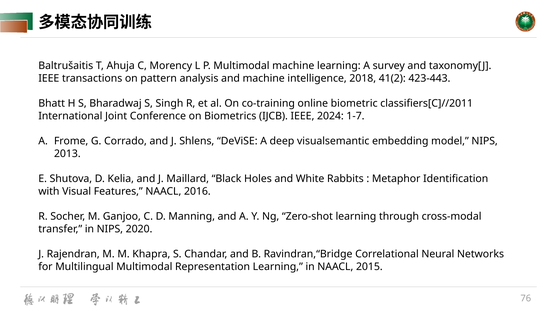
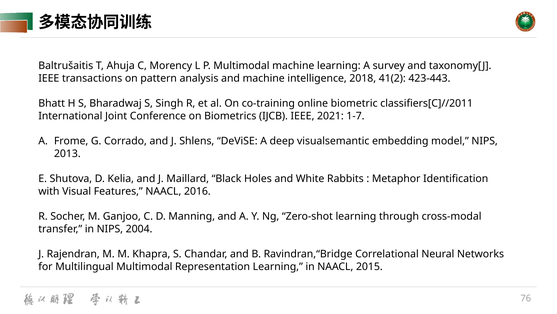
2024: 2024 -> 2021 (330, 116)
2020: 2020 -> 2004 (139, 229)
